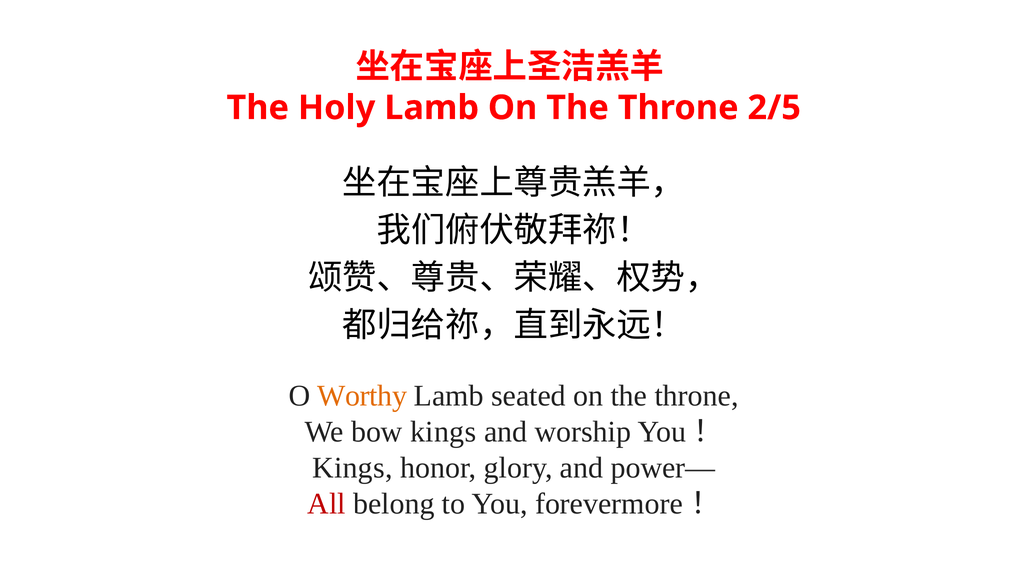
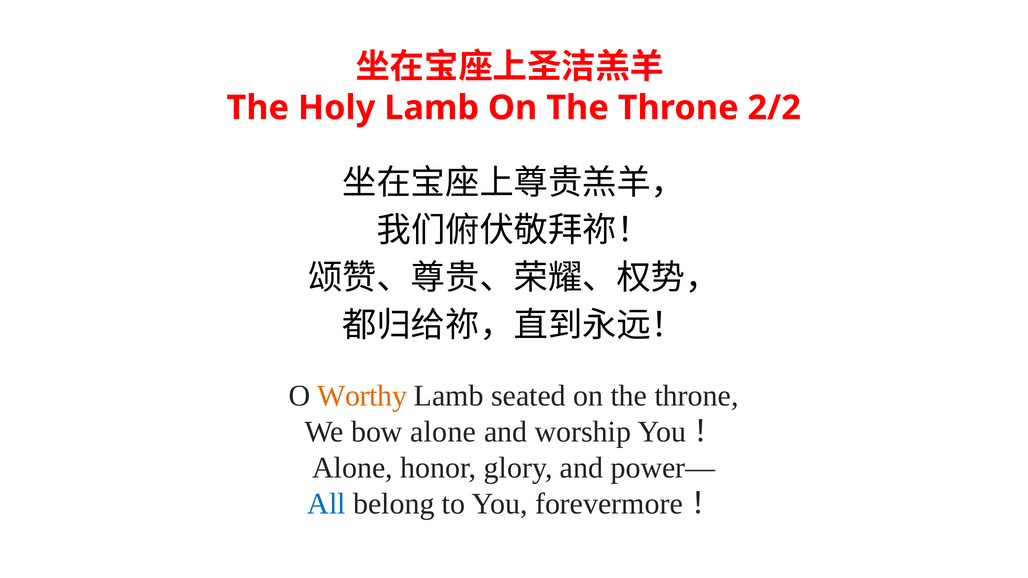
2/5: 2/5 -> 2/2 (774, 108)
bow kings: kings -> alone (443, 432)
Kings: Kings -> Alone (353, 468)
All colour: red -> blue (327, 504)
